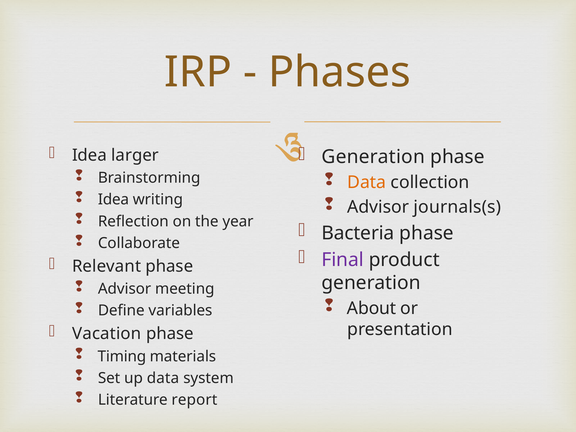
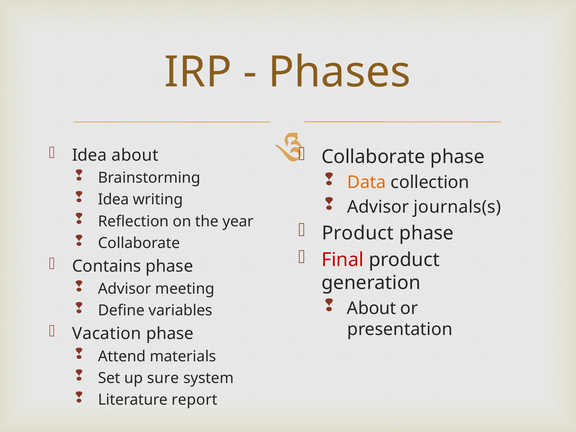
Idea larger: larger -> about (135, 155)
Generation: Generation -> Collaborate (373, 157)
Bacteria: Bacteria -> Product (358, 233)
Final colour: purple -> red (343, 260)
Relevant: Relevant -> Contains (107, 266)
Timing: Timing -> Attend (122, 356)
up data: data -> sure (163, 378)
